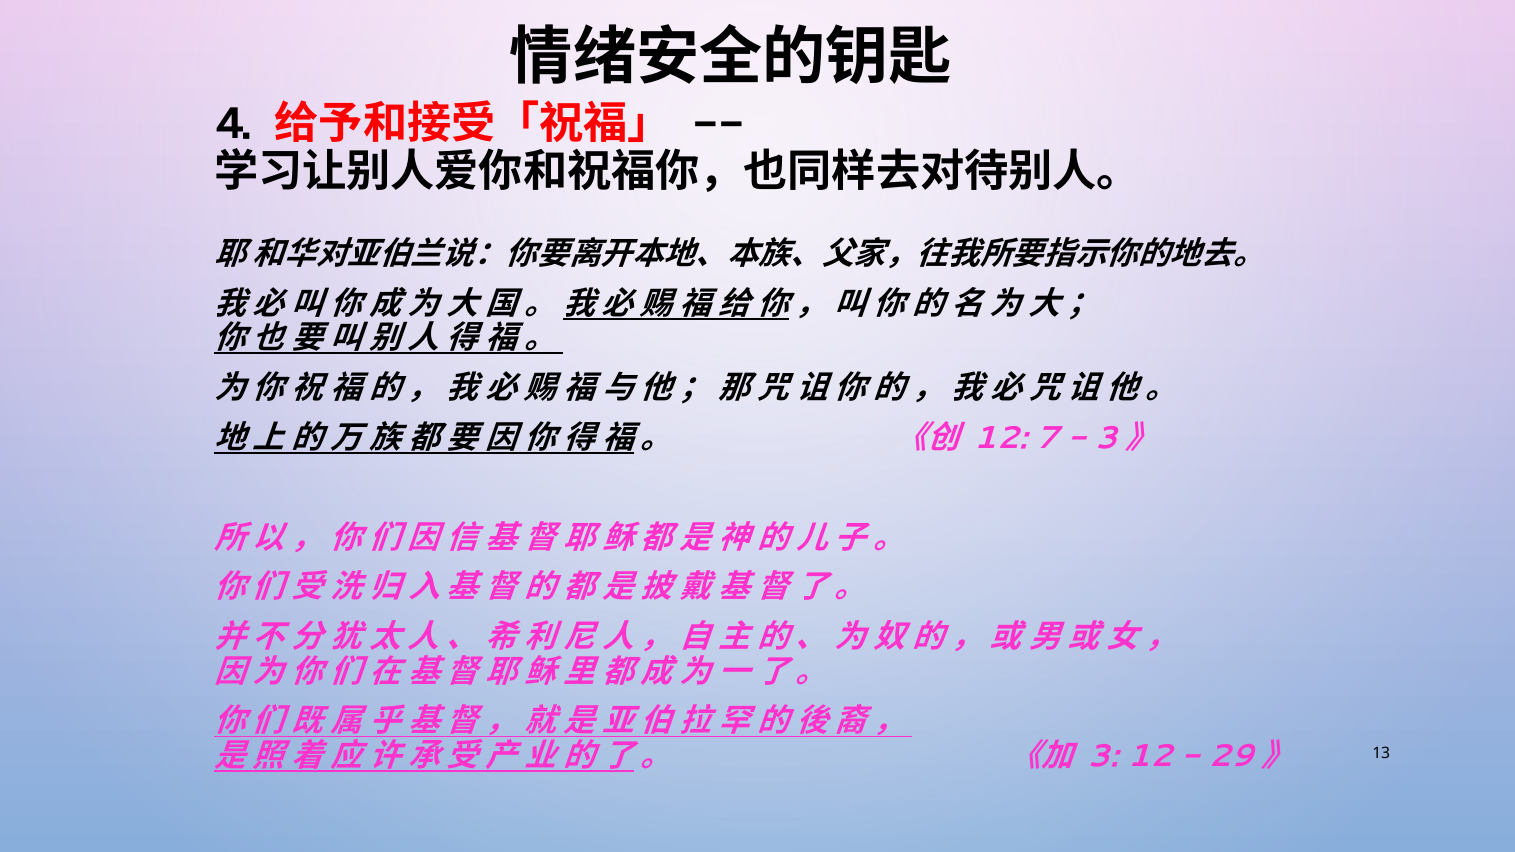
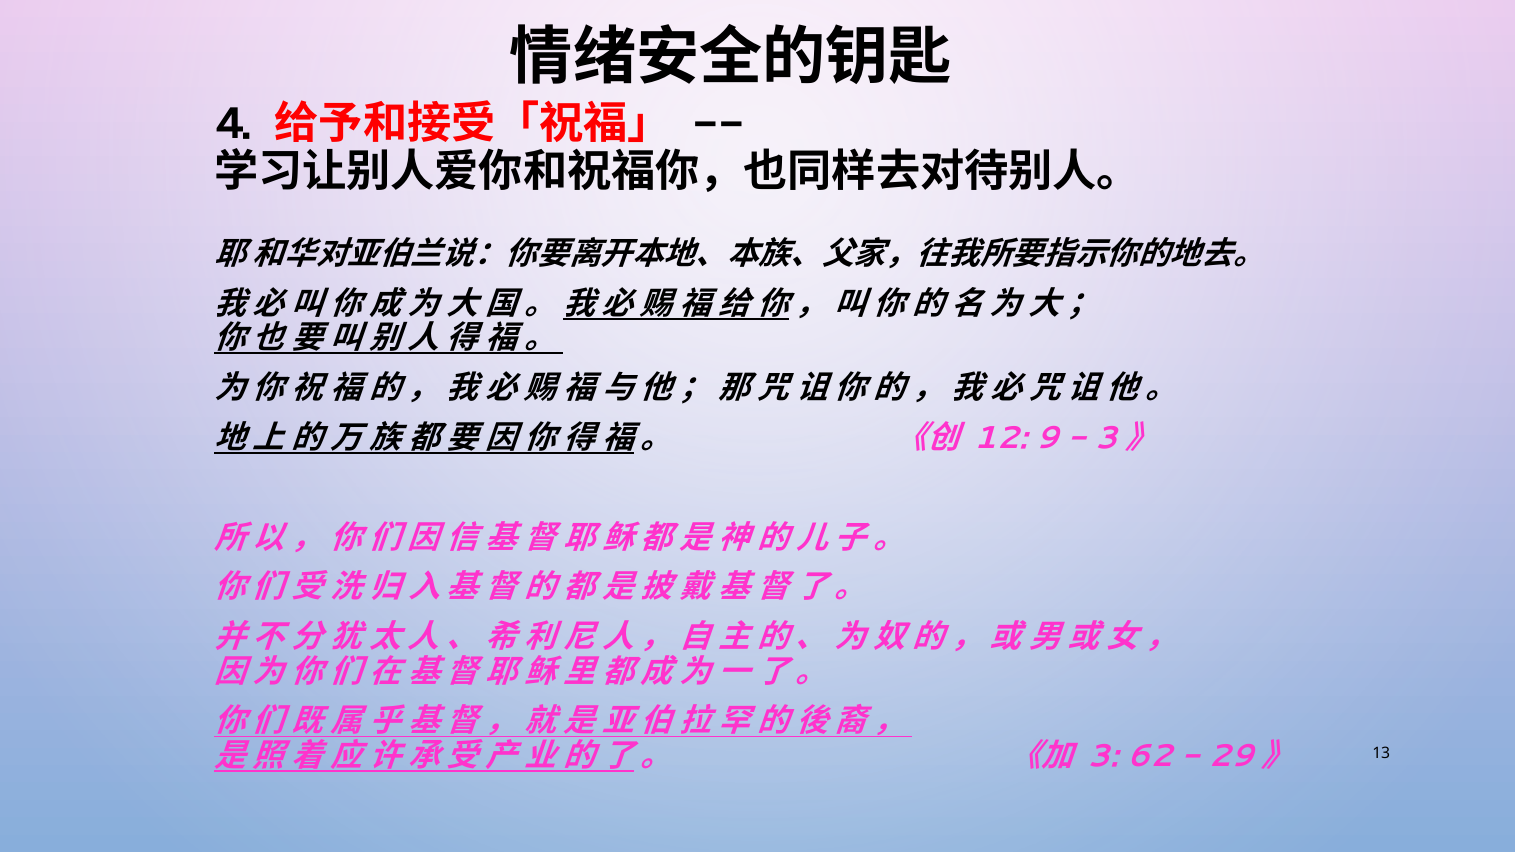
7: 7 -> 9 (1047, 438)
3 12: 12 -> 62 (1150, 756)
